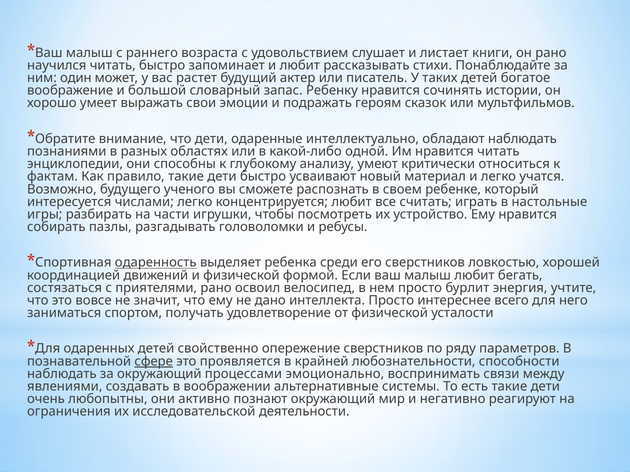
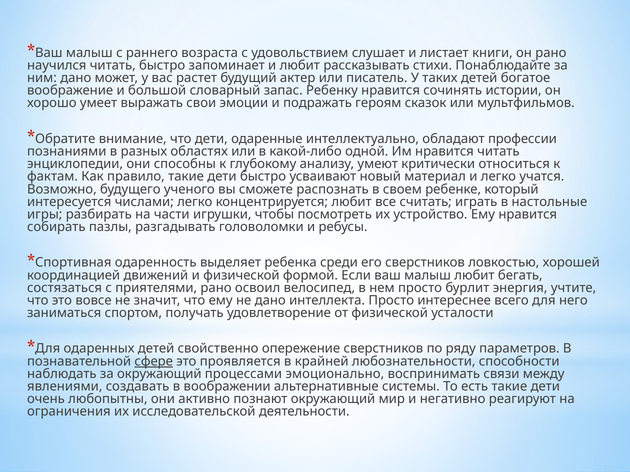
ним один: один -> дано (76, 78)
обладают наблюдать: наблюдать -> профессии (522, 139)
одаренность underline: present -> none (156, 263)
